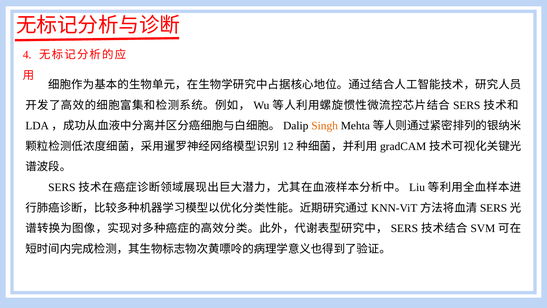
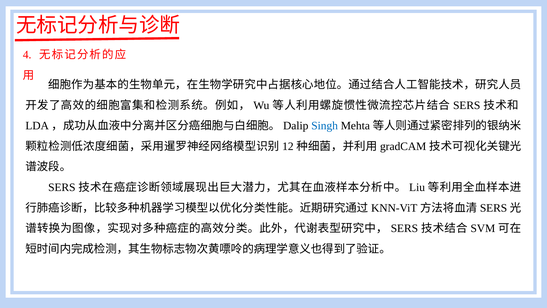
Singh colour: orange -> blue (325, 126)
